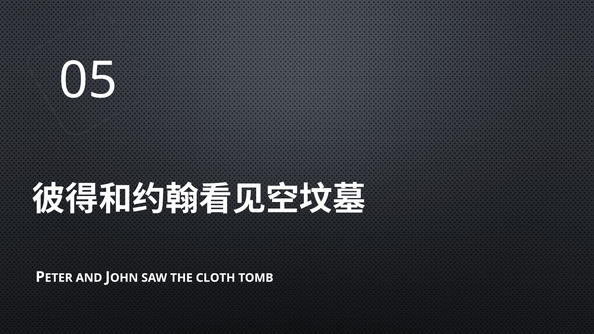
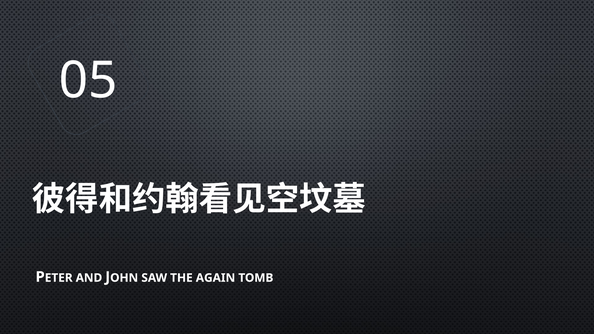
CLOTH: CLOTH -> AGAIN (216, 278)
